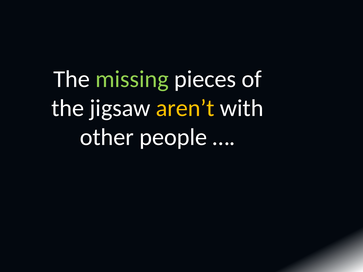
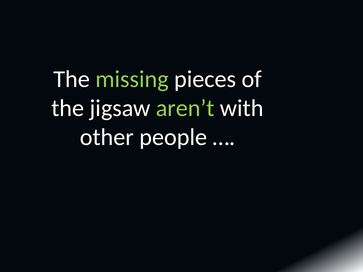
aren’t colour: yellow -> light green (185, 108)
